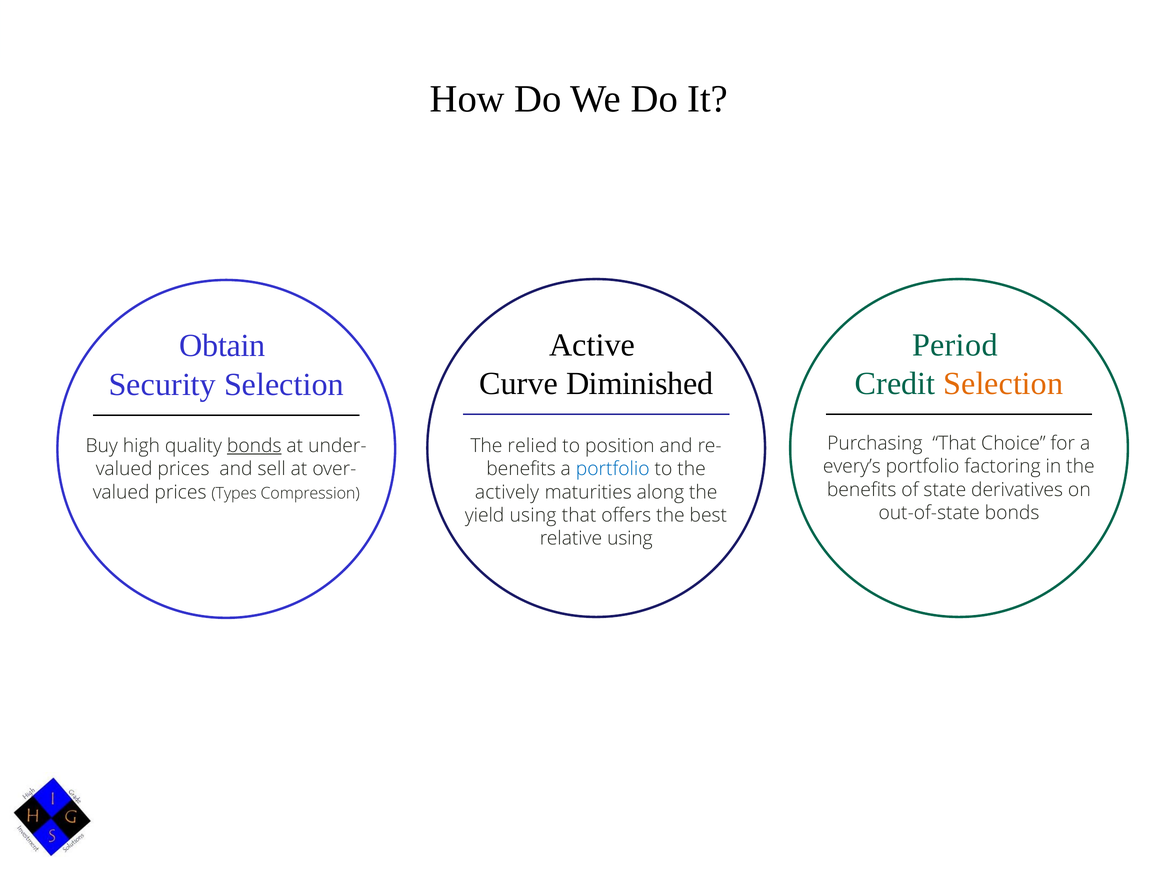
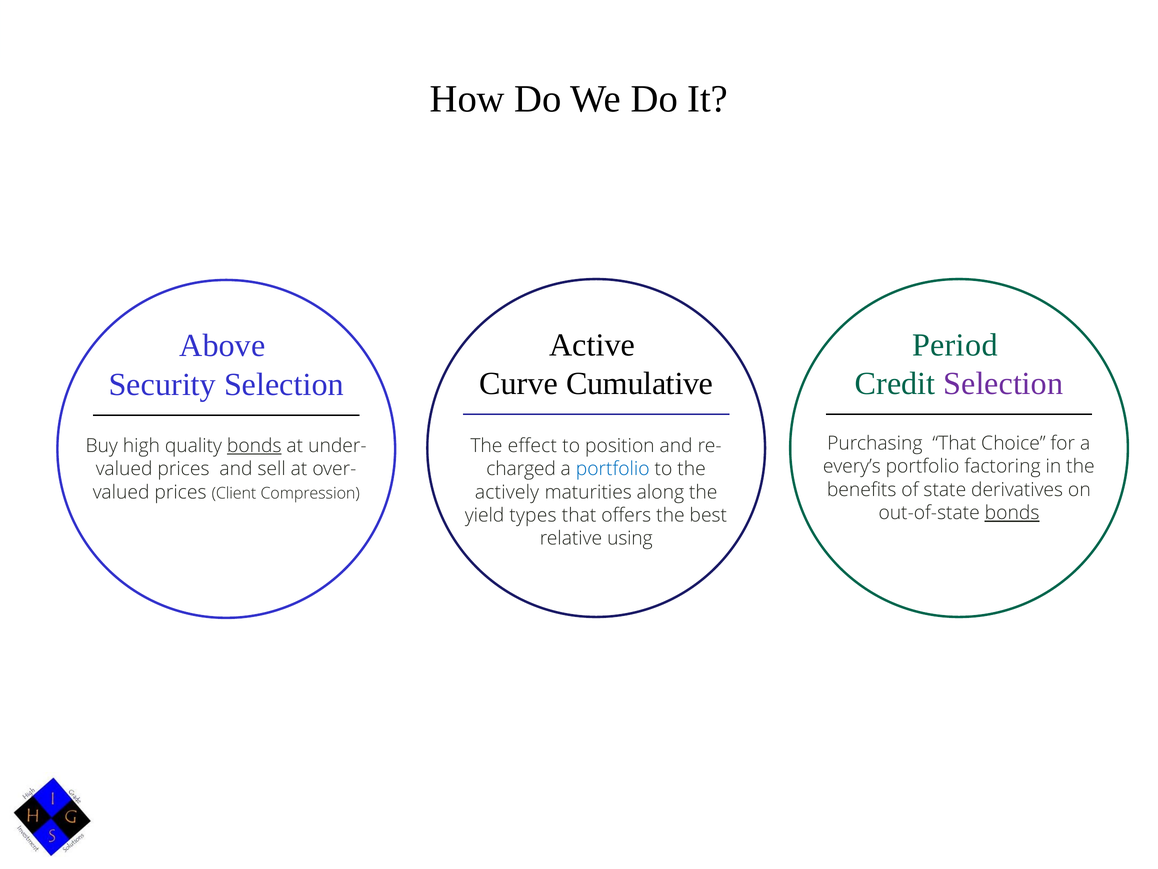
Obtain: Obtain -> Above (222, 346)
Diminished: Diminished -> Cumulative (640, 383)
Selection colour: orange -> purple (1003, 383)
relied: relied -> effect (532, 446)
benefits: benefits -> charged (521, 469)
Types: Types -> Client (234, 493)
bonds underline: none -> present (1012, 513)
yield using: using -> types (533, 515)
